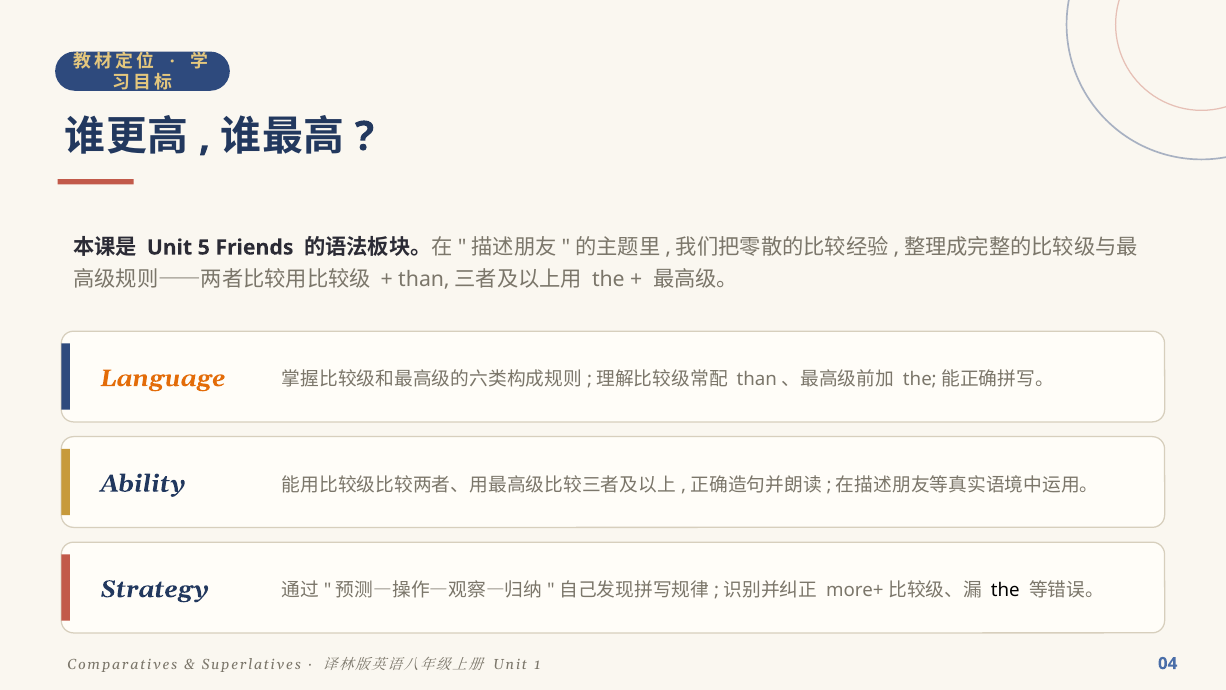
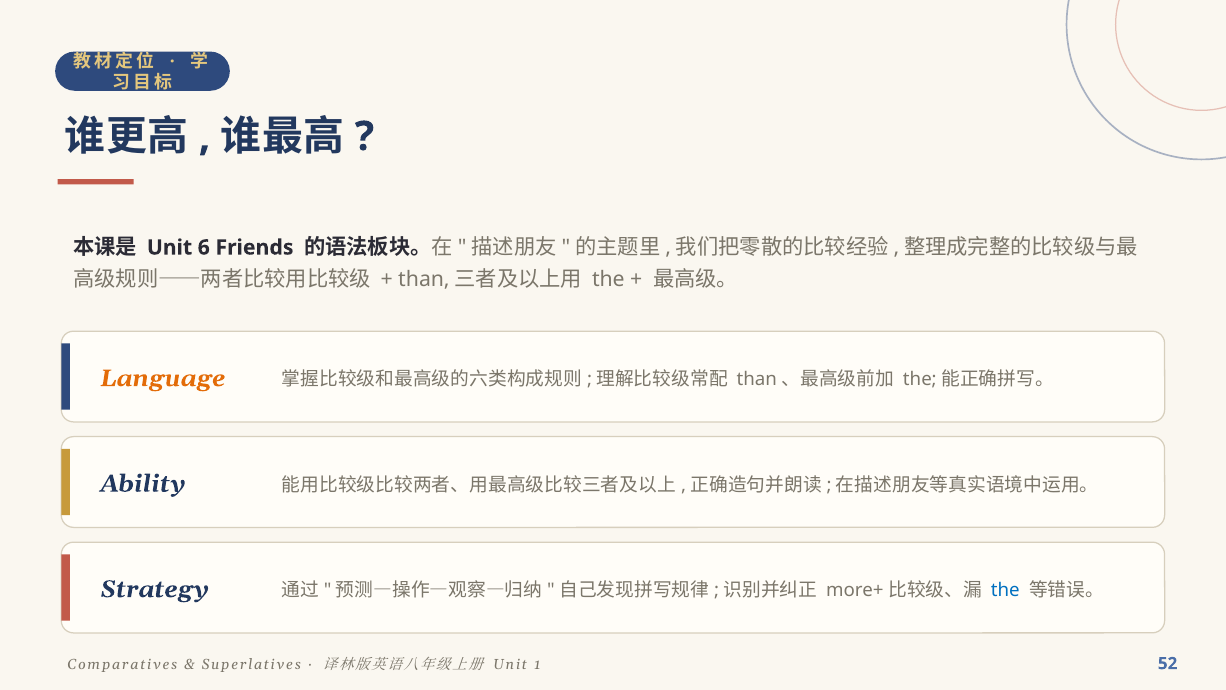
5: 5 -> 6 (204, 247)
the colour: black -> blue (1005, 590)
04: 04 -> 52 (1168, 663)
